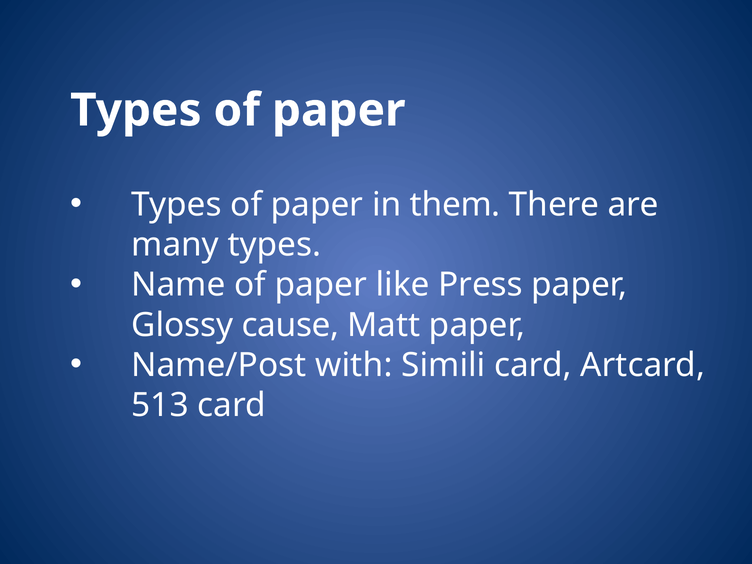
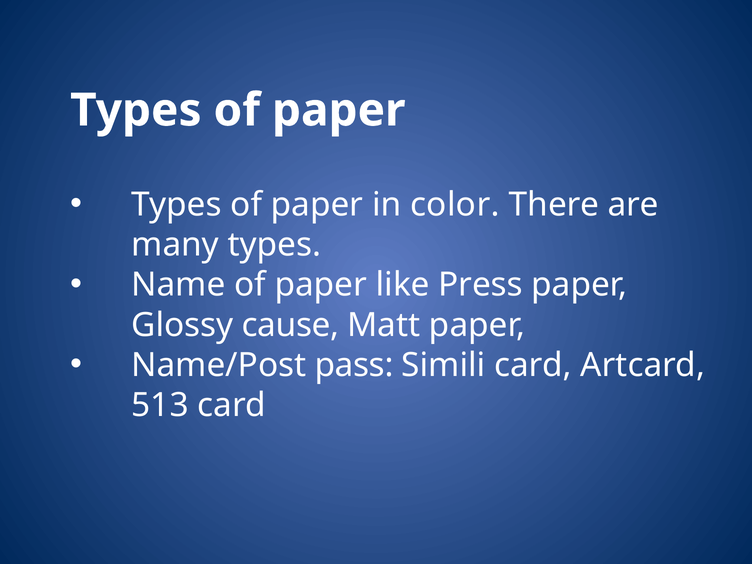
them: them -> color (455, 205)
with: with -> pass (354, 365)
